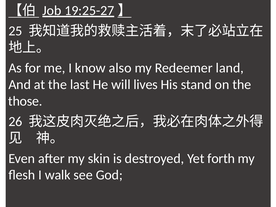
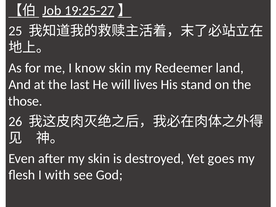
know also: also -> skin (120, 68)
forth: forth -> goes (221, 158)
walk: walk -> with (58, 175)
